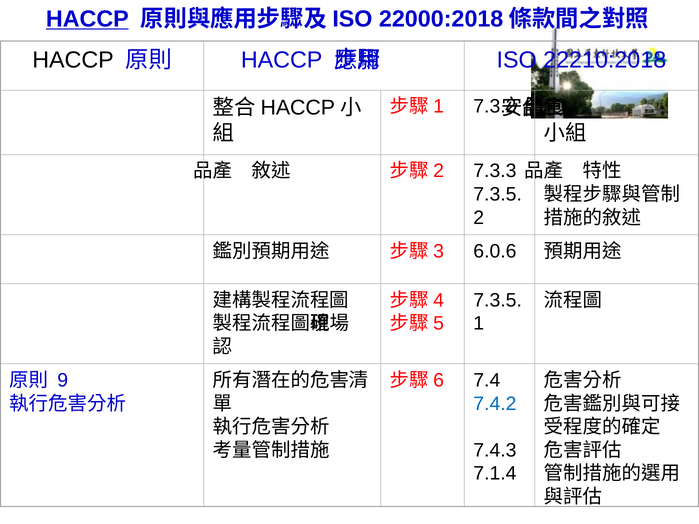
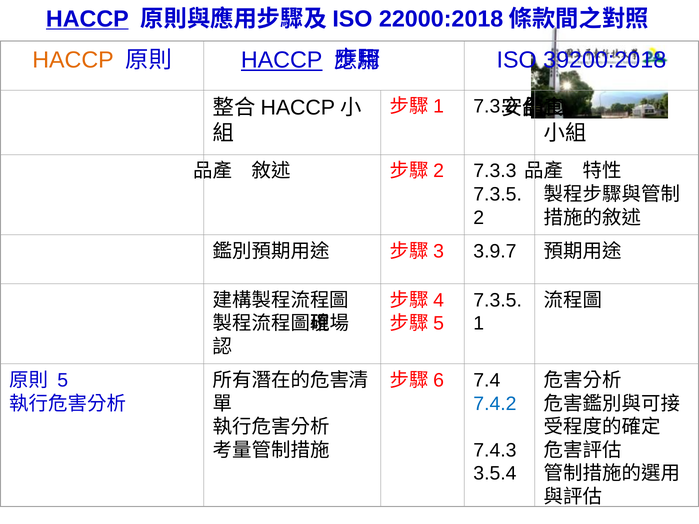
HACCP colour: black -> orange (73, 60)
HACCP underline: none -> present (282, 60)
22210:2018: 22210:2018 -> 39200:2018 (605, 60)
6.0.6: 6.0.6 -> 3.9.7 (495, 251)
9: 9 -> 5 (63, 380)
7.1.4: 7.1.4 -> 3.5.4 (495, 474)
